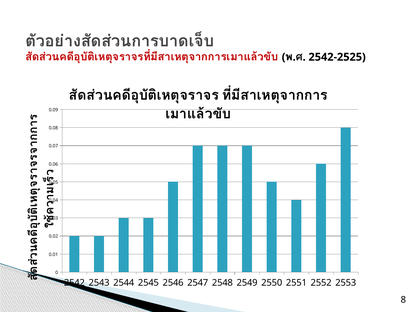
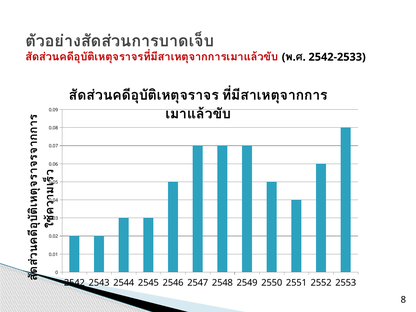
2542-2525: 2542-2525 -> 2542-2533 (337, 57)
